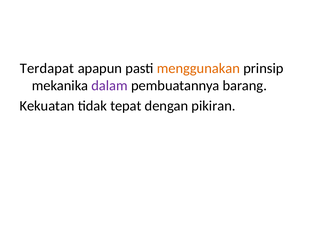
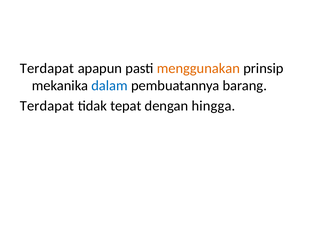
dalam colour: purple -> blue (110, 86)
Kekuatan: Kekuatan -> Terdapat (47, 106)
pikiran: pikiran -> hingga (213, 106)
